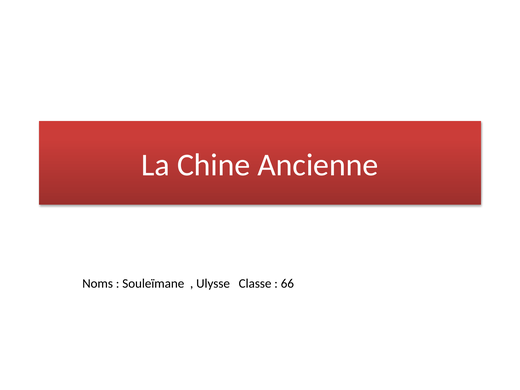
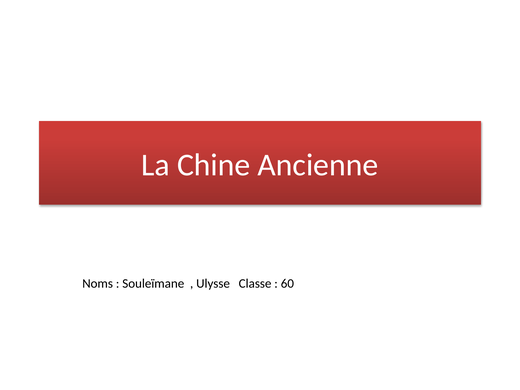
66: 66 -> 60 (287, 283)
